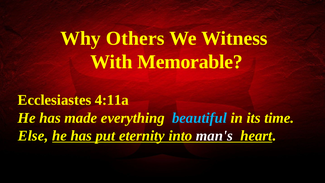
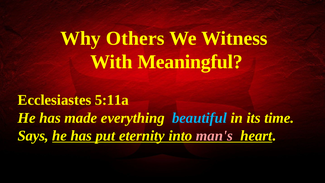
Memorable: Memorable -> Meaningful (190, 62)
4:11a: 4:11a -> 5:11a (112, 100)
Else: Else -> Says (33, 136)
man's colour: white -> pink (214, 136)
